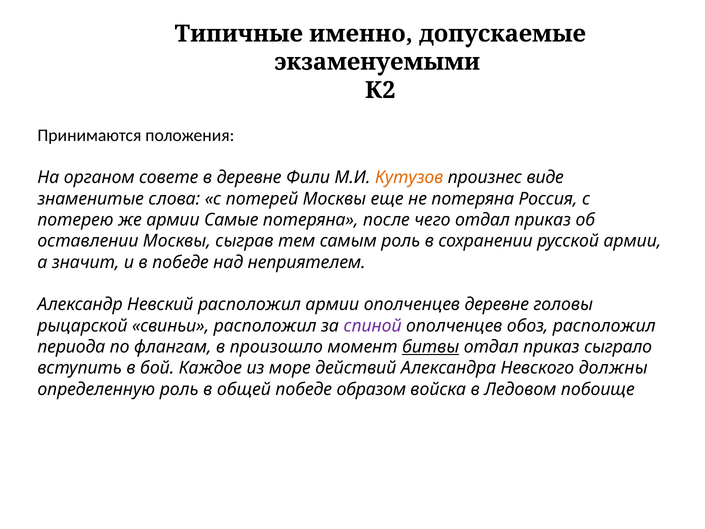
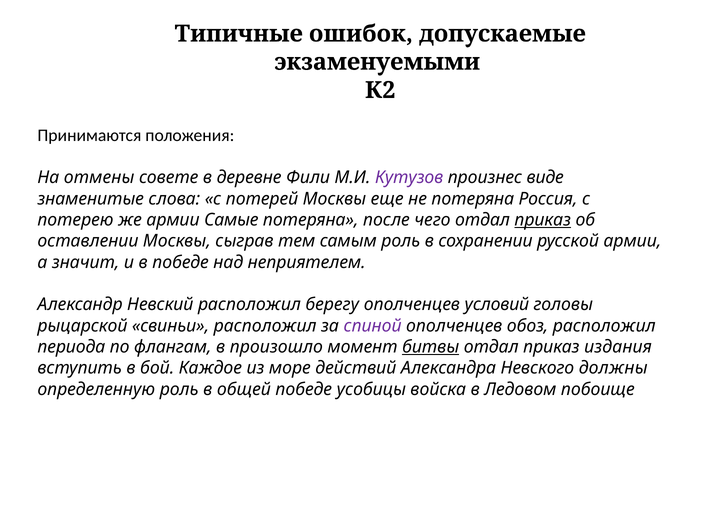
именно: именно -> ошибок (361, 34)
органом: органом -> отмены (99, 178)
Кутузов colour: orange -> purple (409, 178)
приказ underline: none -> present (543, 220)
расположил армии: армии -> берегу (332, 304)
ополченцев деревне: деревне -> условий (497, 304)
сыграло: сыграло -> издания (618, 347)
образом: образом -> усобицы (371, 389)
